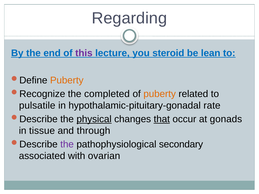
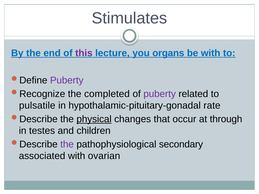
Regarding: Regarding -> Stimulates (129, 18)
steroid: steroid -> organs (168, 53)
be lean: lean -> with (211, 53)
Puberty colour: orange -> purple (67, 80)
puberty colour: orange -> purple (160, 94)
that underline: present -> none (162, 119)
gonads: gonads -> through (226, 119)
tissue: tissue -> testes (42, 131)
through: through -> children (94, 131)
